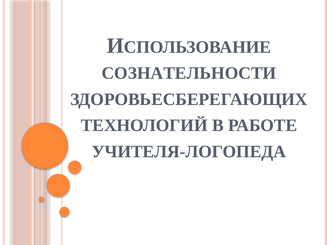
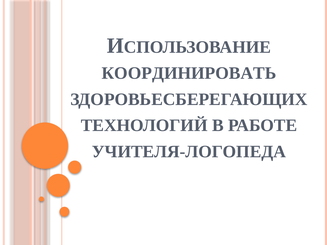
СОЗНАТЕЛЬНОСТИ: СОЗНАТЕЛЬНОСТИ -> КООРДИНИРОВАТЬ (189, 73)
